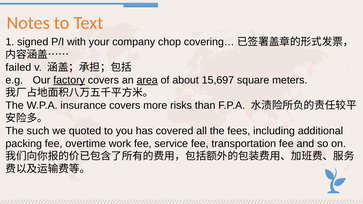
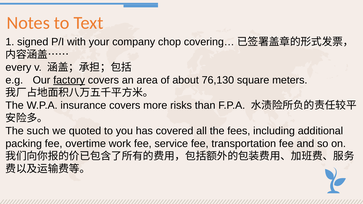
failed: failed -> every (18, 67)
area underline: present -> none (147, 80)
15,697: 15,697 -> 76,130 (218, 80)
